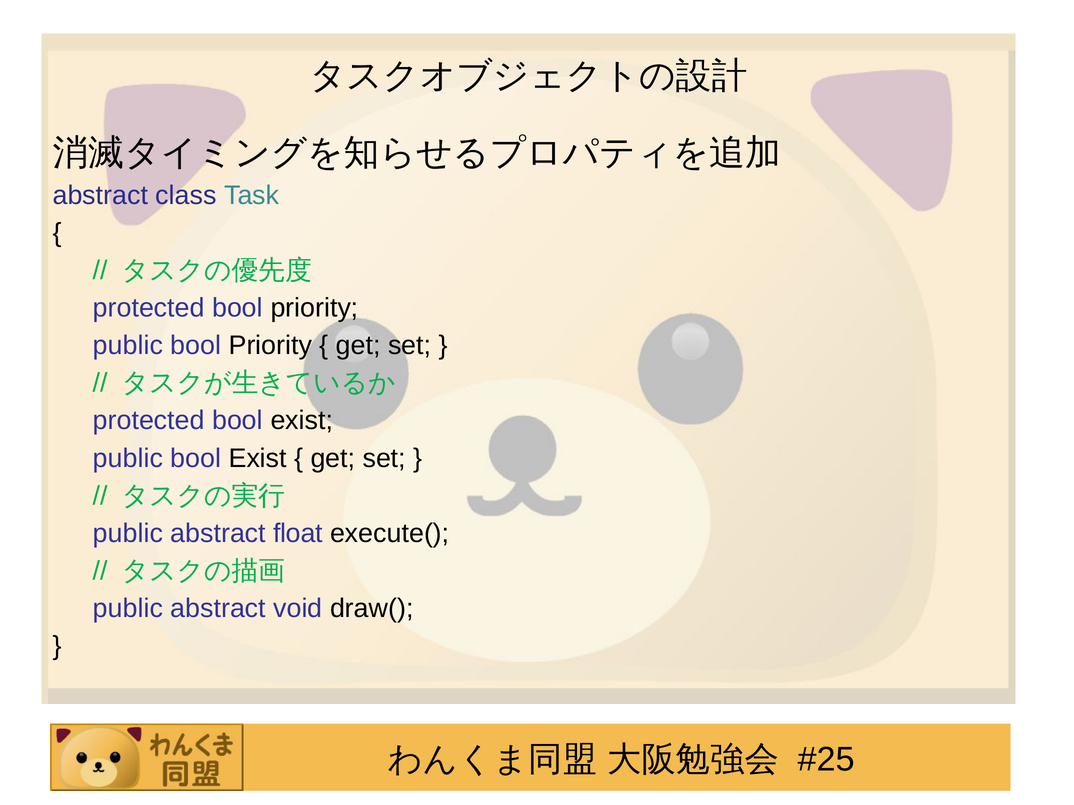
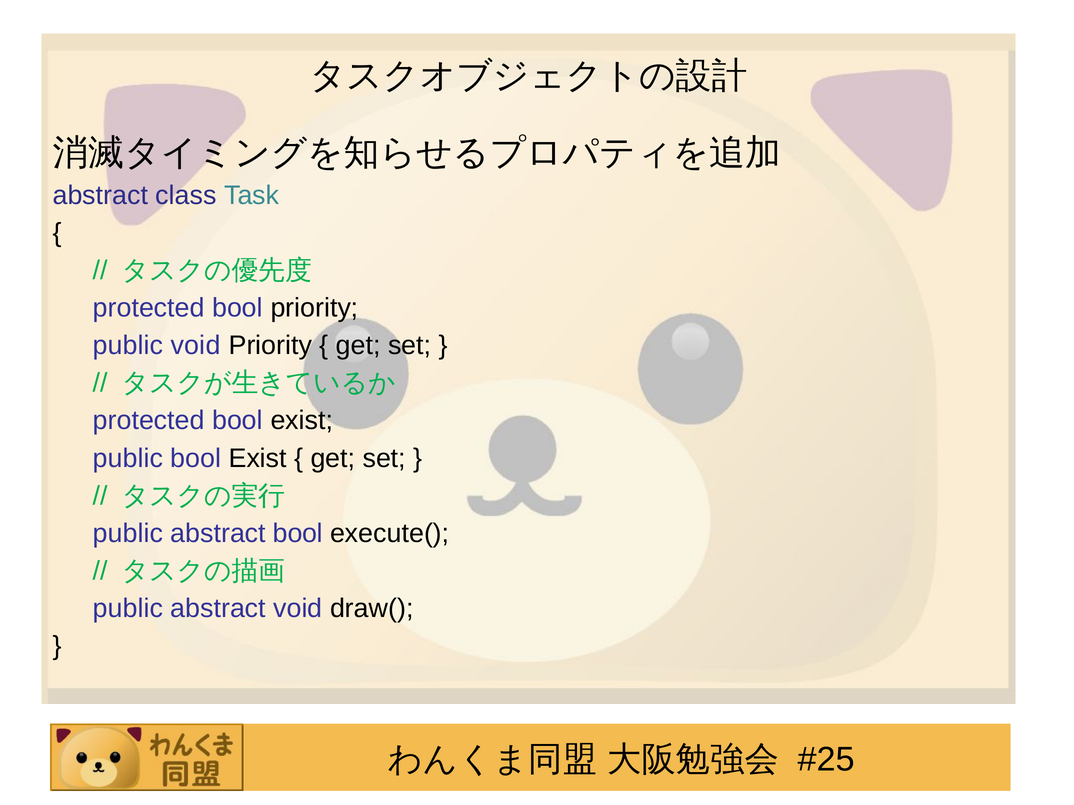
bool: bool -> void (196, 346)
abstract float: float -> bool (298, 534)
